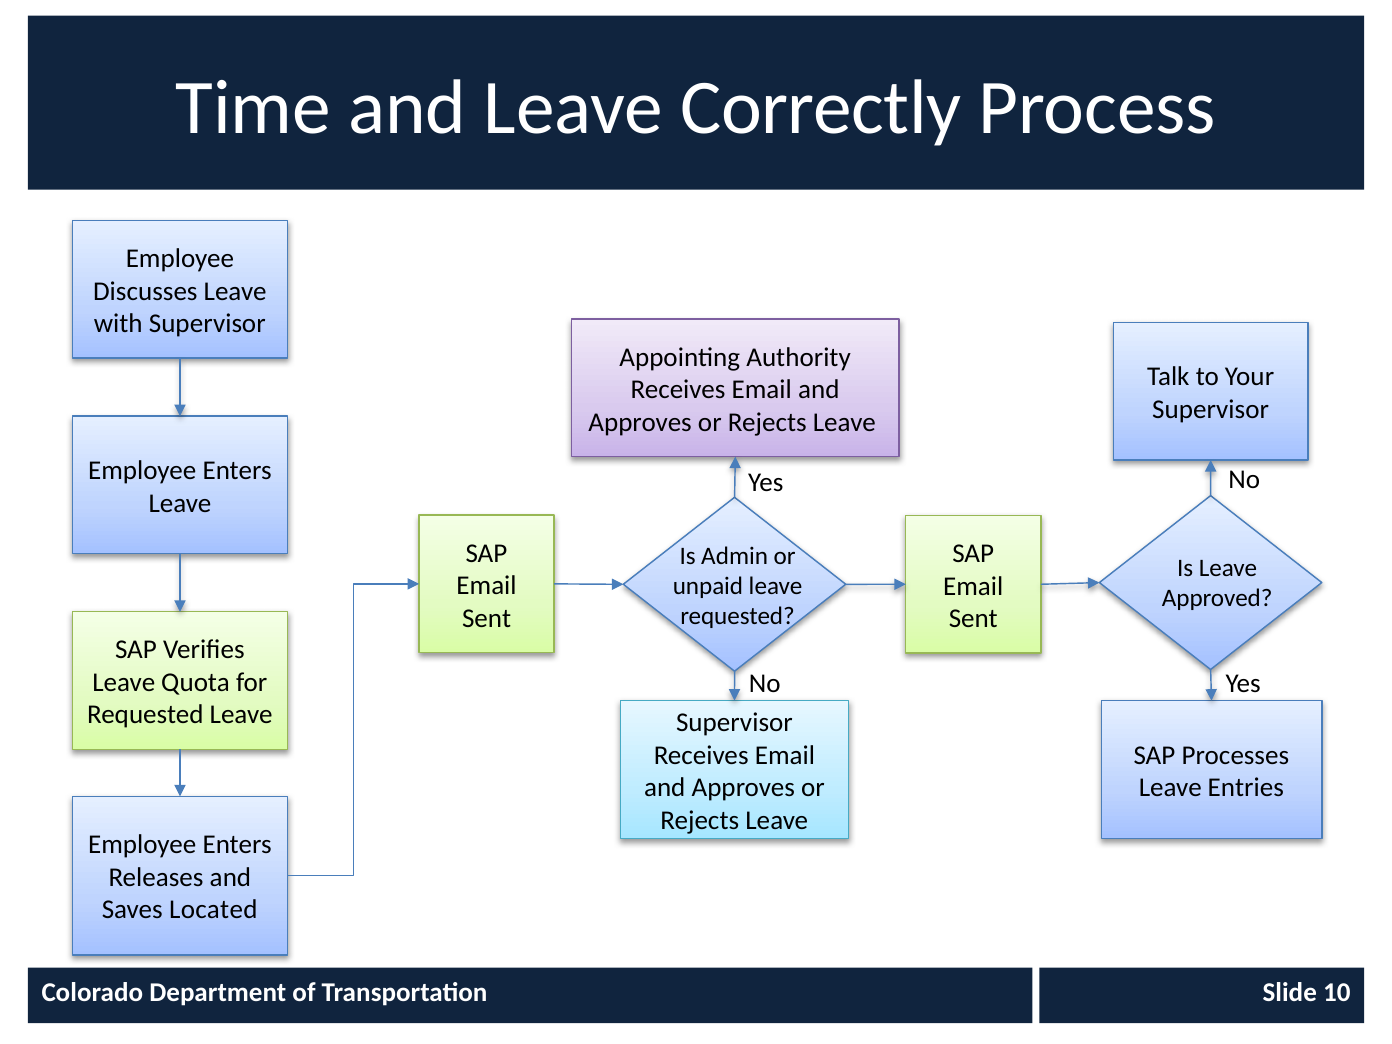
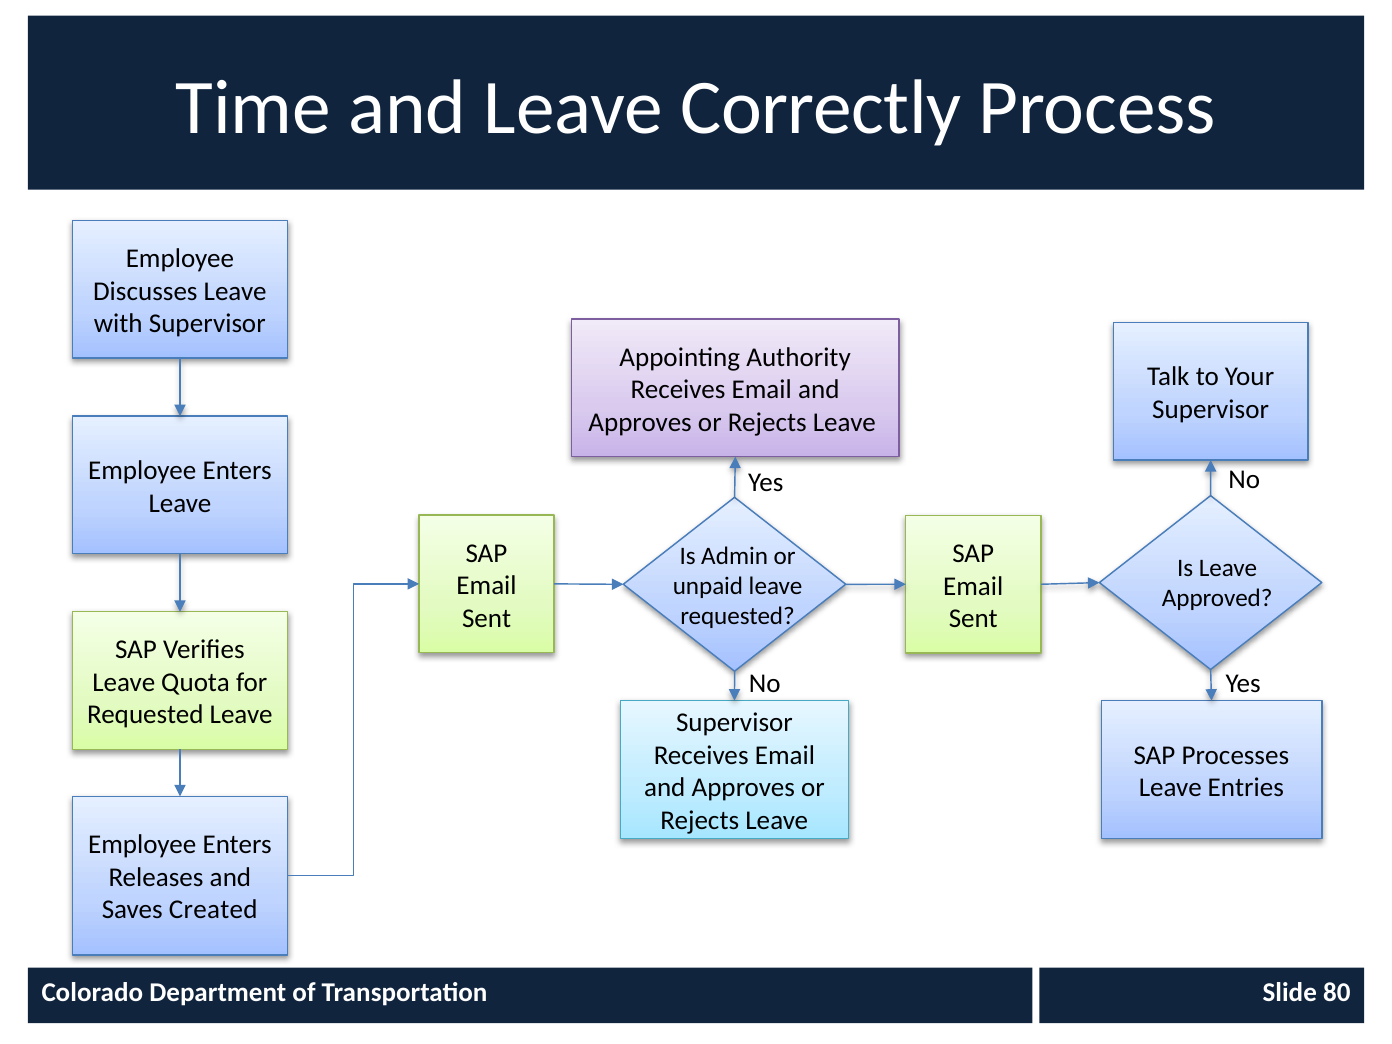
Located: Located -> Created (213, 910)
10: 10 -> 80 (1337, 993)
